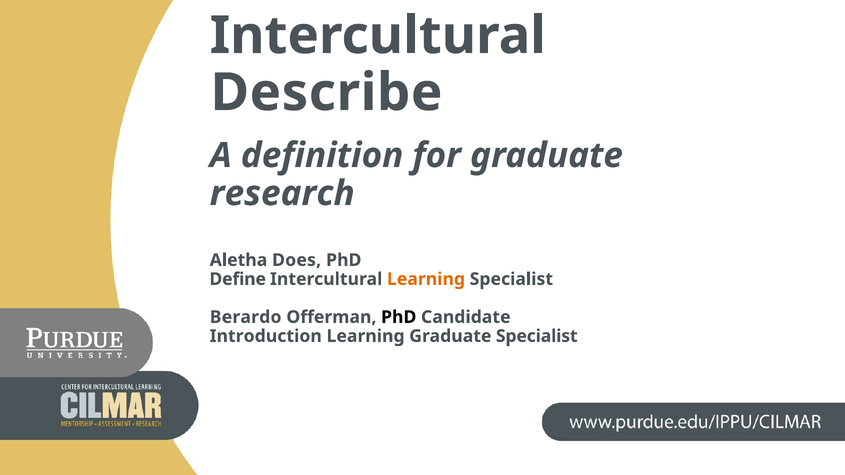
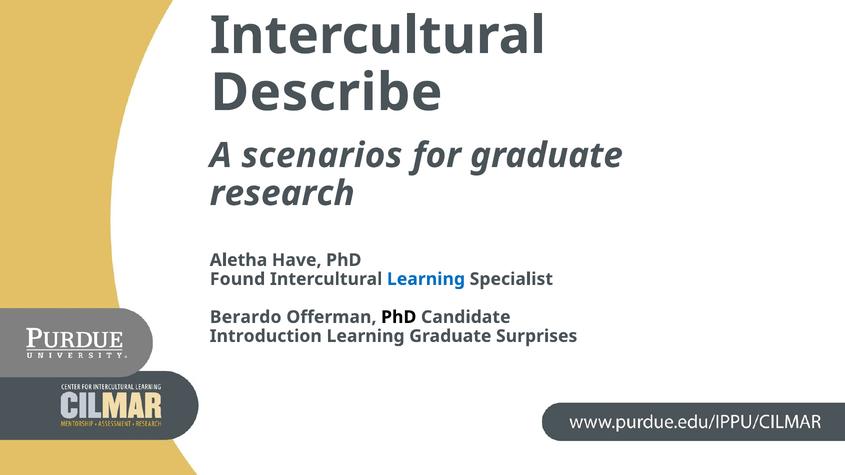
definition: definition -> scenarios (322, 156)
Does: Does -> Have (297, 260)
Define: Define -> Found (237, 279)
Learning colour: orange -> blue (426, 279)
Graduate Specialist: Specialist -> Surprises (537, 336)
